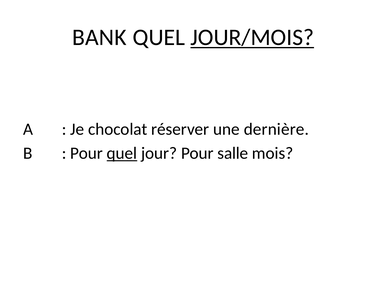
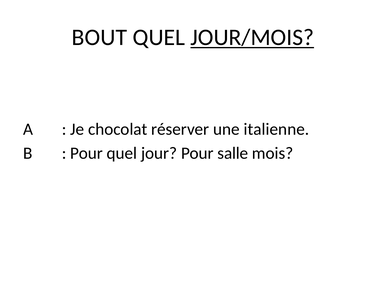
BANK: BANK -> BOUT (99, 37)
dernière: dernière -> italienne (276, 129)
quel underline: present -> none (122, 153)
